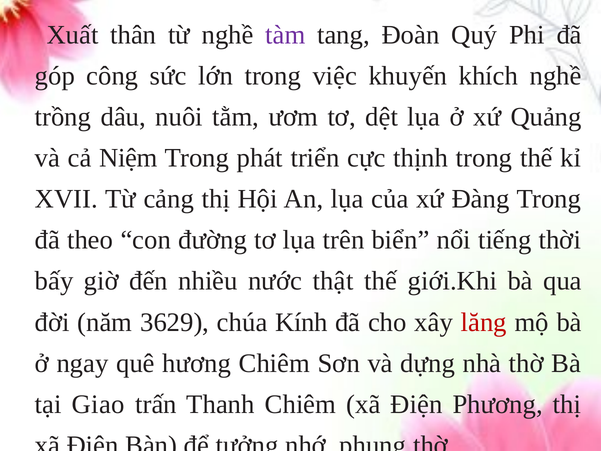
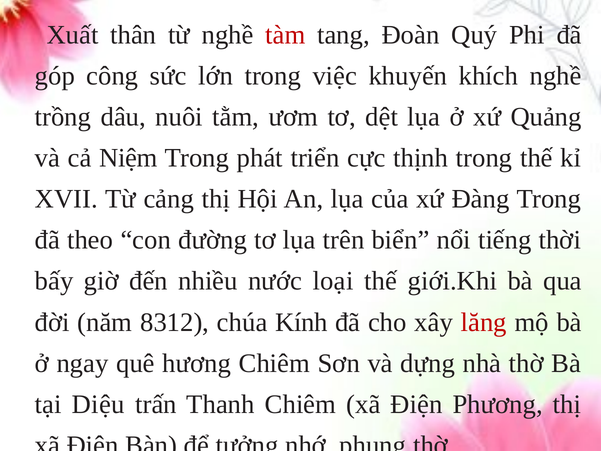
tàm colour: purple -> red (285, 35)
thật: thật -> loại (333, 281)
3629: 3629 -> 8312 (175, 322)
Giao: Giao -> Diệu (98, 404)
